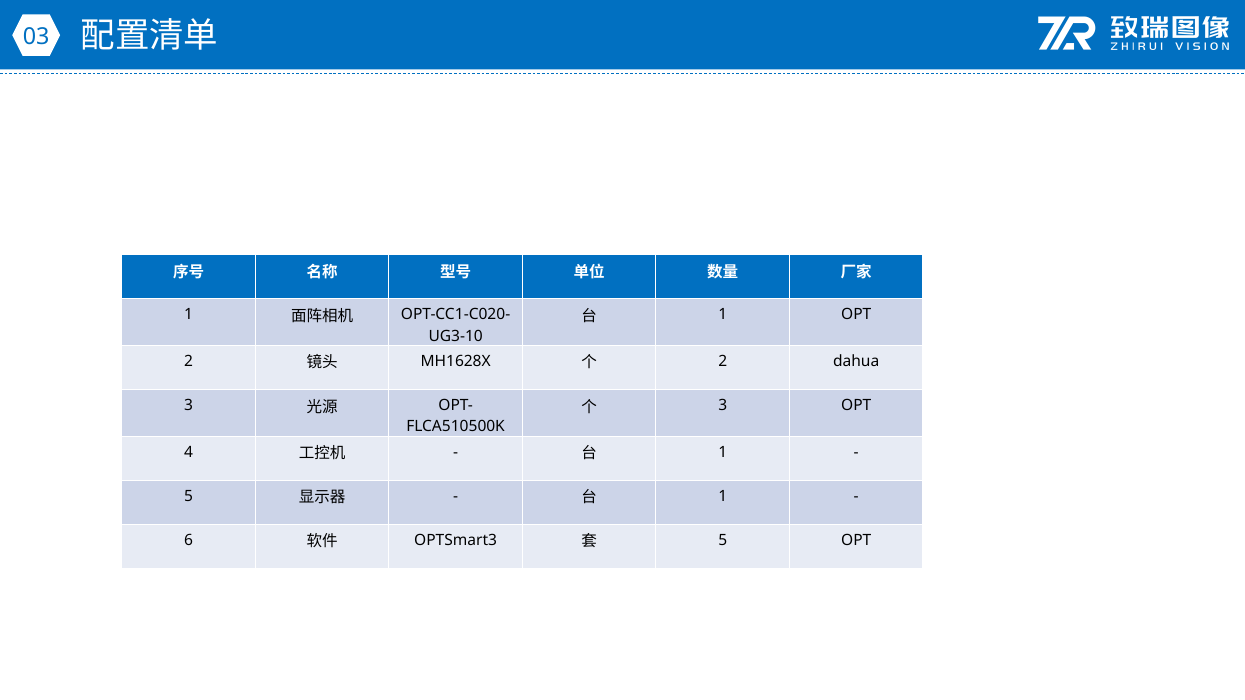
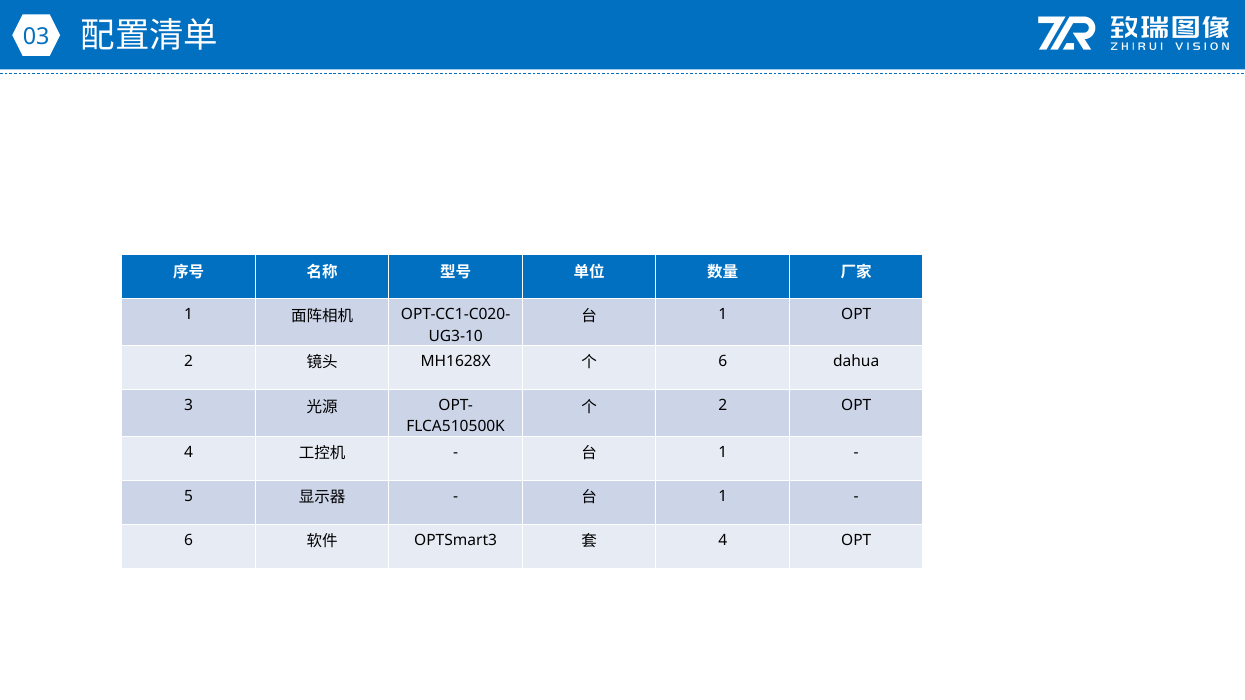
2: 2 -> 6 (723, 362)
3: 3 -> 2 (723, 406)
5: 5 -> 4 (723, 541)
